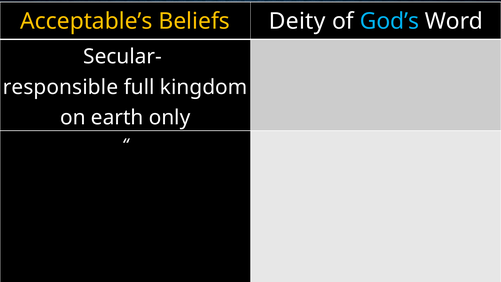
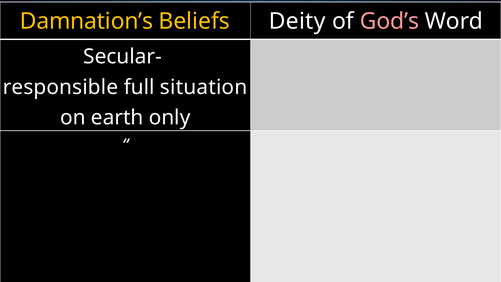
Acceptable’s: Acceptable’s -> Damnation’s (86, 21)
God’s colour: light blue -> pink (389, 21)
kingdom: kingdom -> situation (204, 87)
